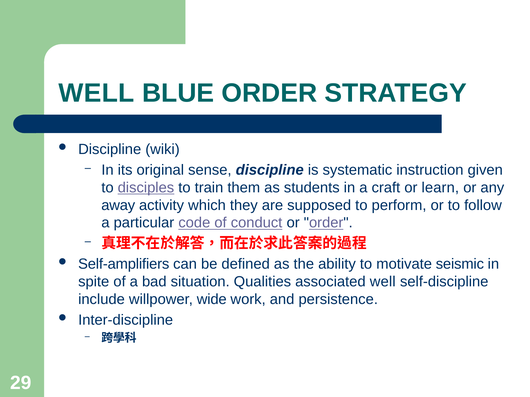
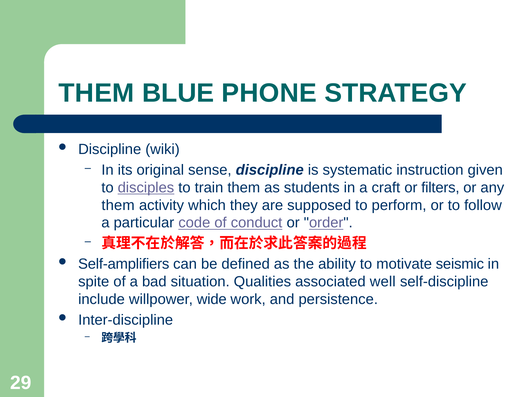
WELL: WELL -> THEM (96, 93)
BLUE ORDER: ORDER -> PHONE (269, 93)
learn: learn -> filters (440, 188)
away: away -> them (118, 205)
